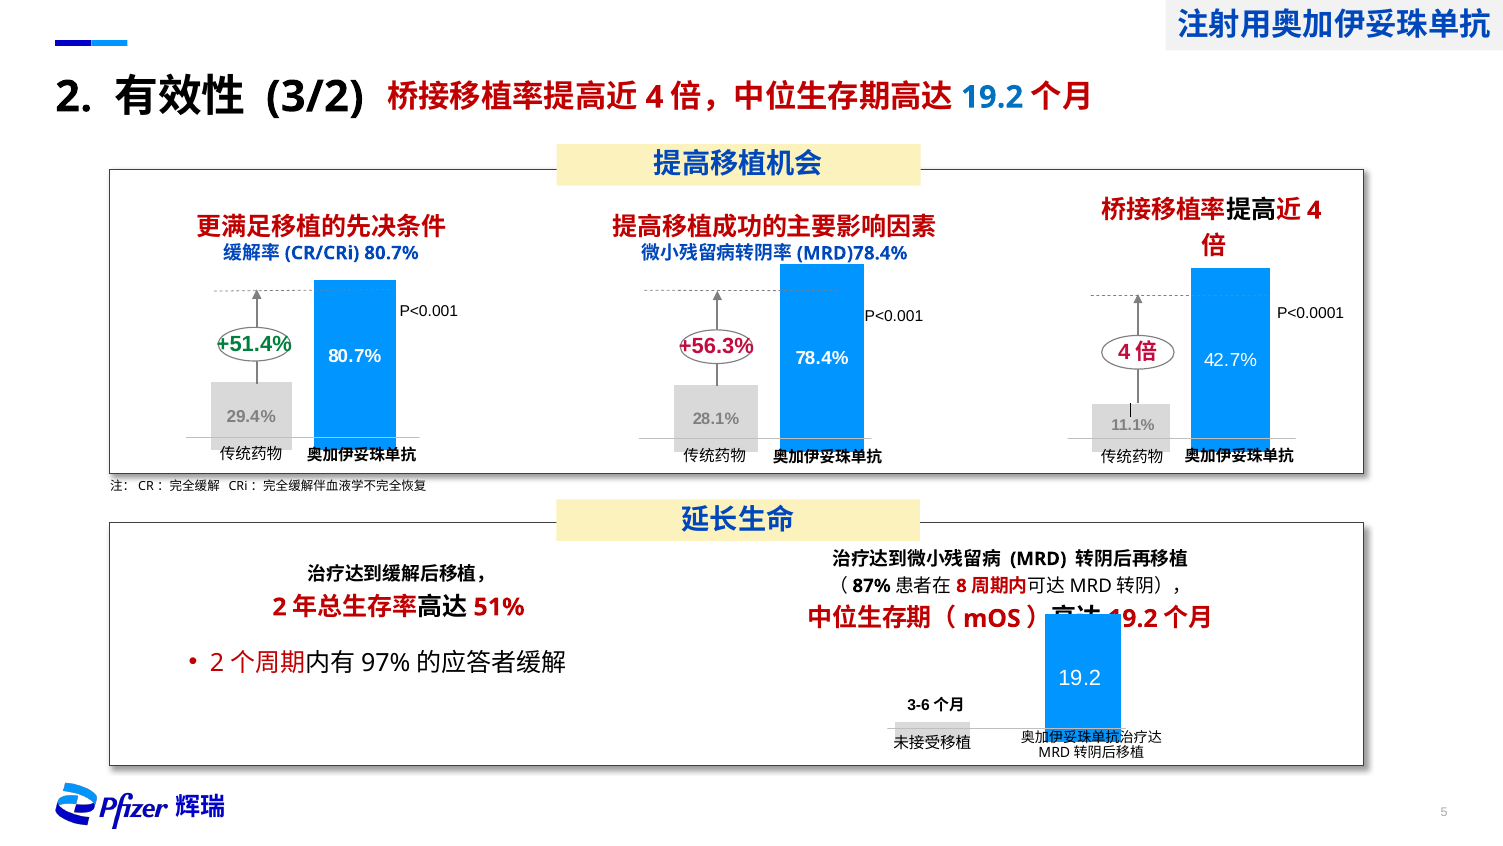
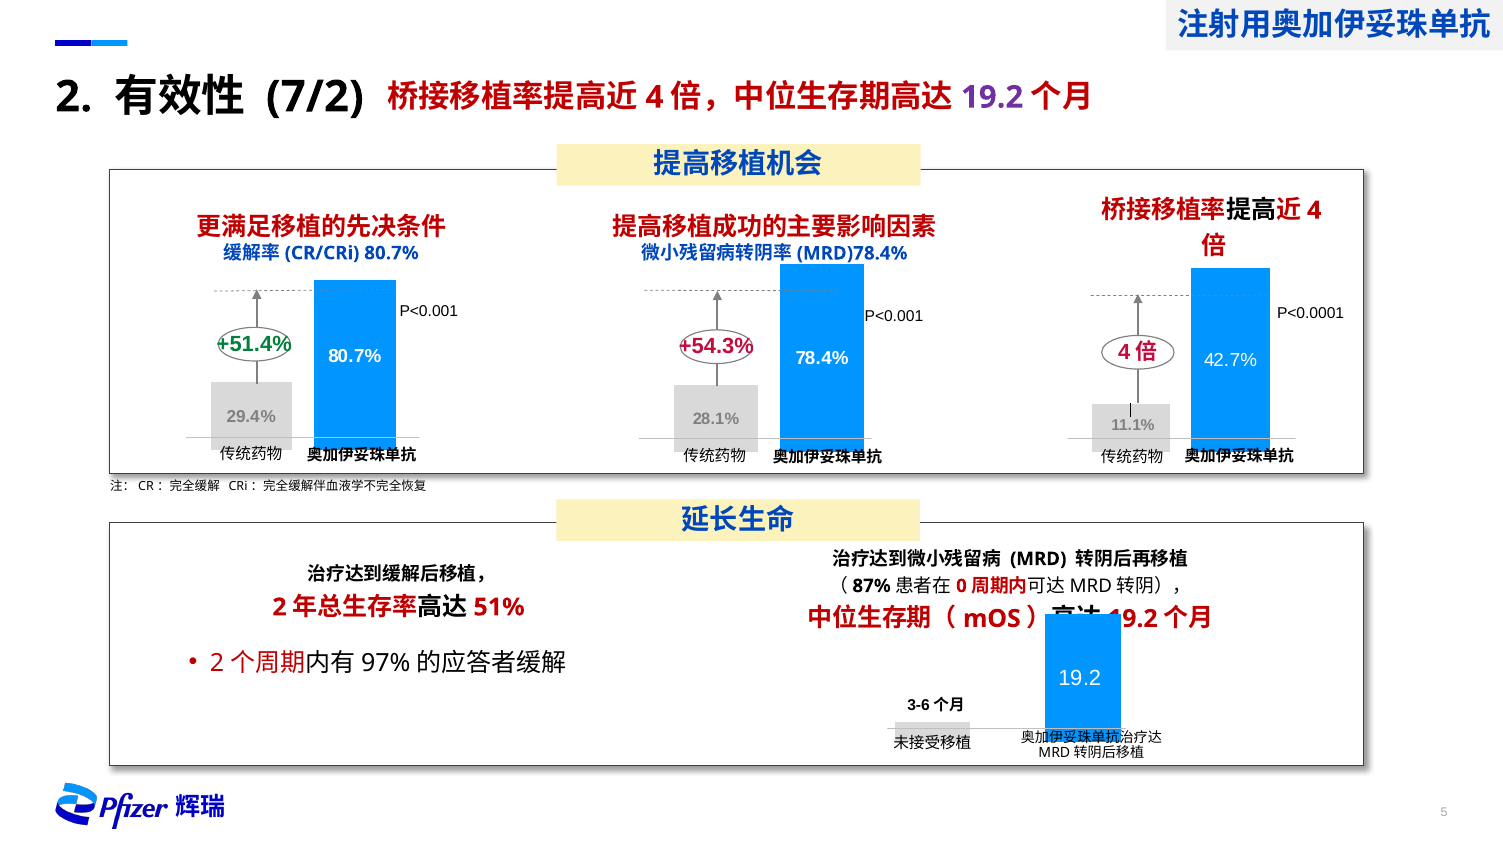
19.2 colour: blue -> purple (992, 97)
3/2: 3/2 -> 7/2 (315, 97)
+56.3%: +56.3% -> +54.3% (716, 346)
8: 8 -> 0 (961, 586)
